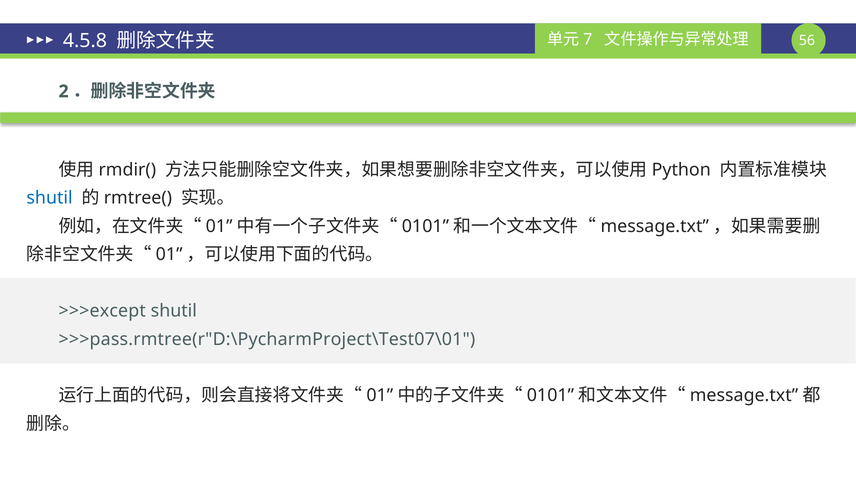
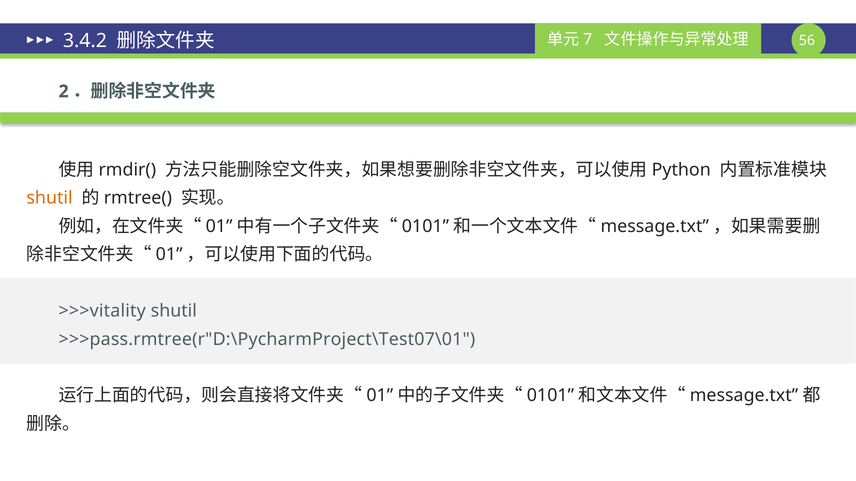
4.5.8: 4.5.8 -> 3.4.2 (85, 41)
shutil colour: blue -> orange (50, 198)
>>>except: >>>except -> >>>vitality (102, 311)
